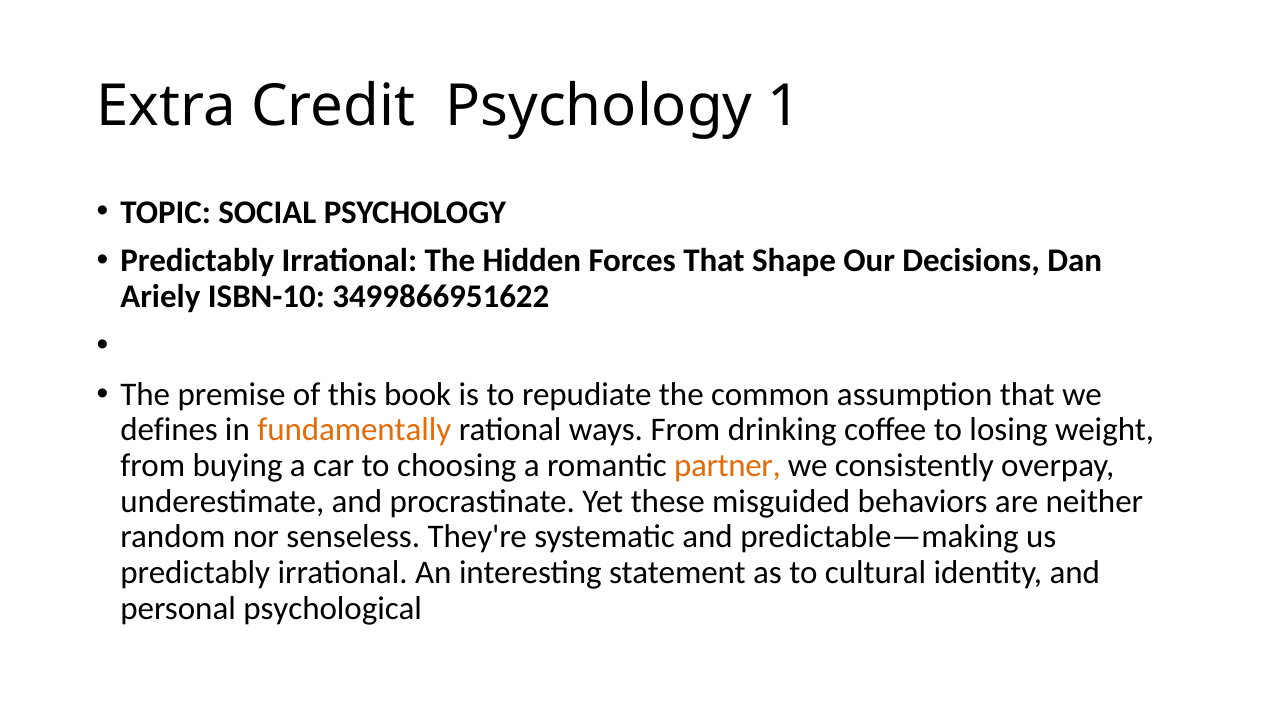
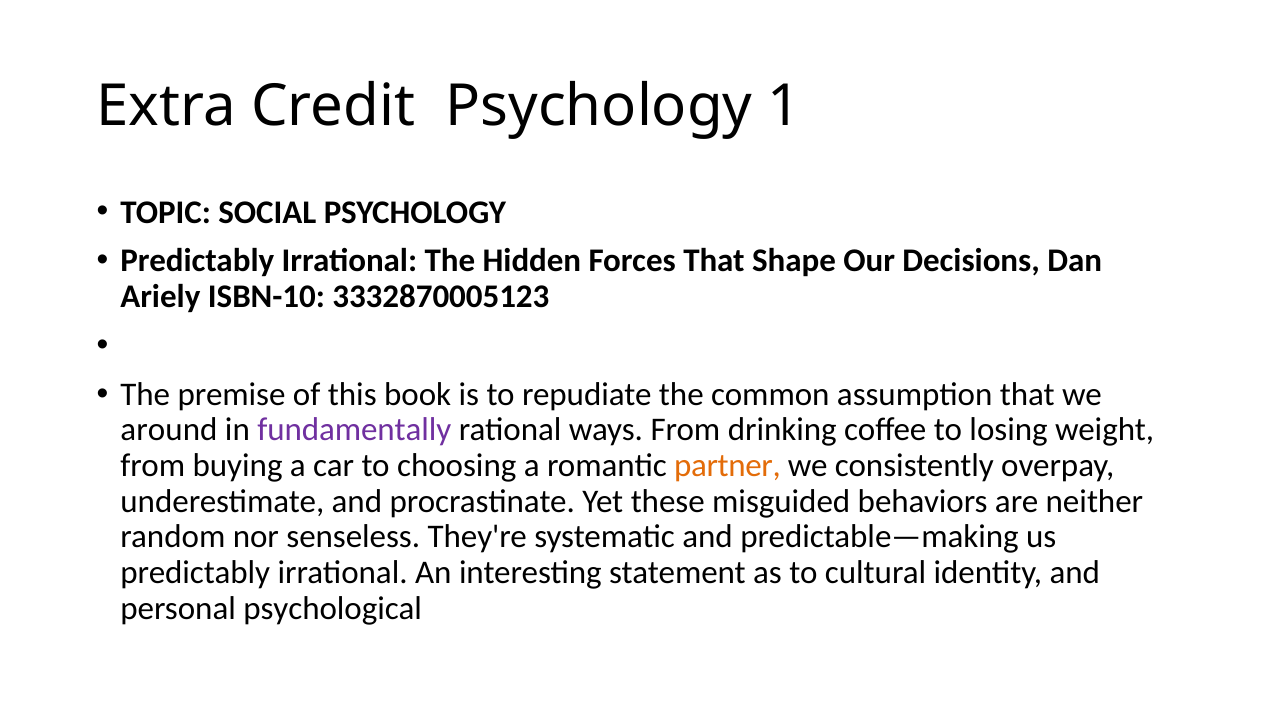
3499866951622: 3499866951622 -> 3332870005123 (441, 297)
defines: defines -> around (169, 430)
fundamentally colour: orange -> purple (354, 430)
